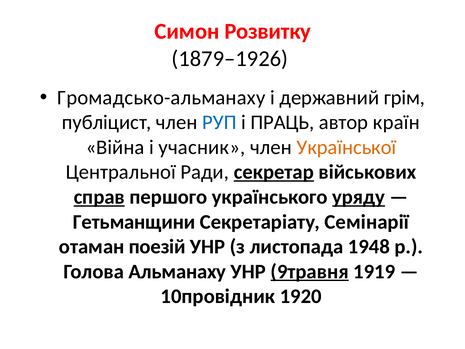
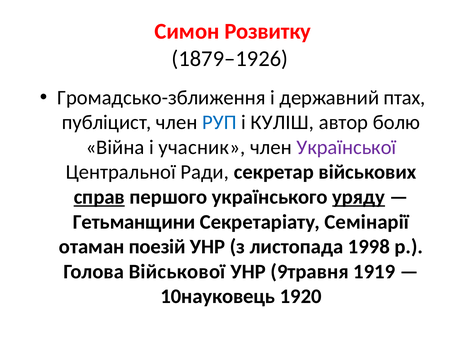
Громадсько-альманаху: Громадсько-альманаху -> Громадсько-зближення (161, 98)
грім: грім -> птах (404, 98)
ПРАЦЬ: ПРАЦЬ -> КУЛІШ (282, 122)
країн: країн -> болю (396, 122)
Української colour: orange -> purple (346, 147)
секретар underline: present -> none (274, 172)
1948: 1948 -> 1998 (369, 247)
Альманаху: Альманаху -> Військової (177, 271)
9травня underline: present -> none (310, 271)
10провідник: 10провідник -> 10науковець (218, 296)
